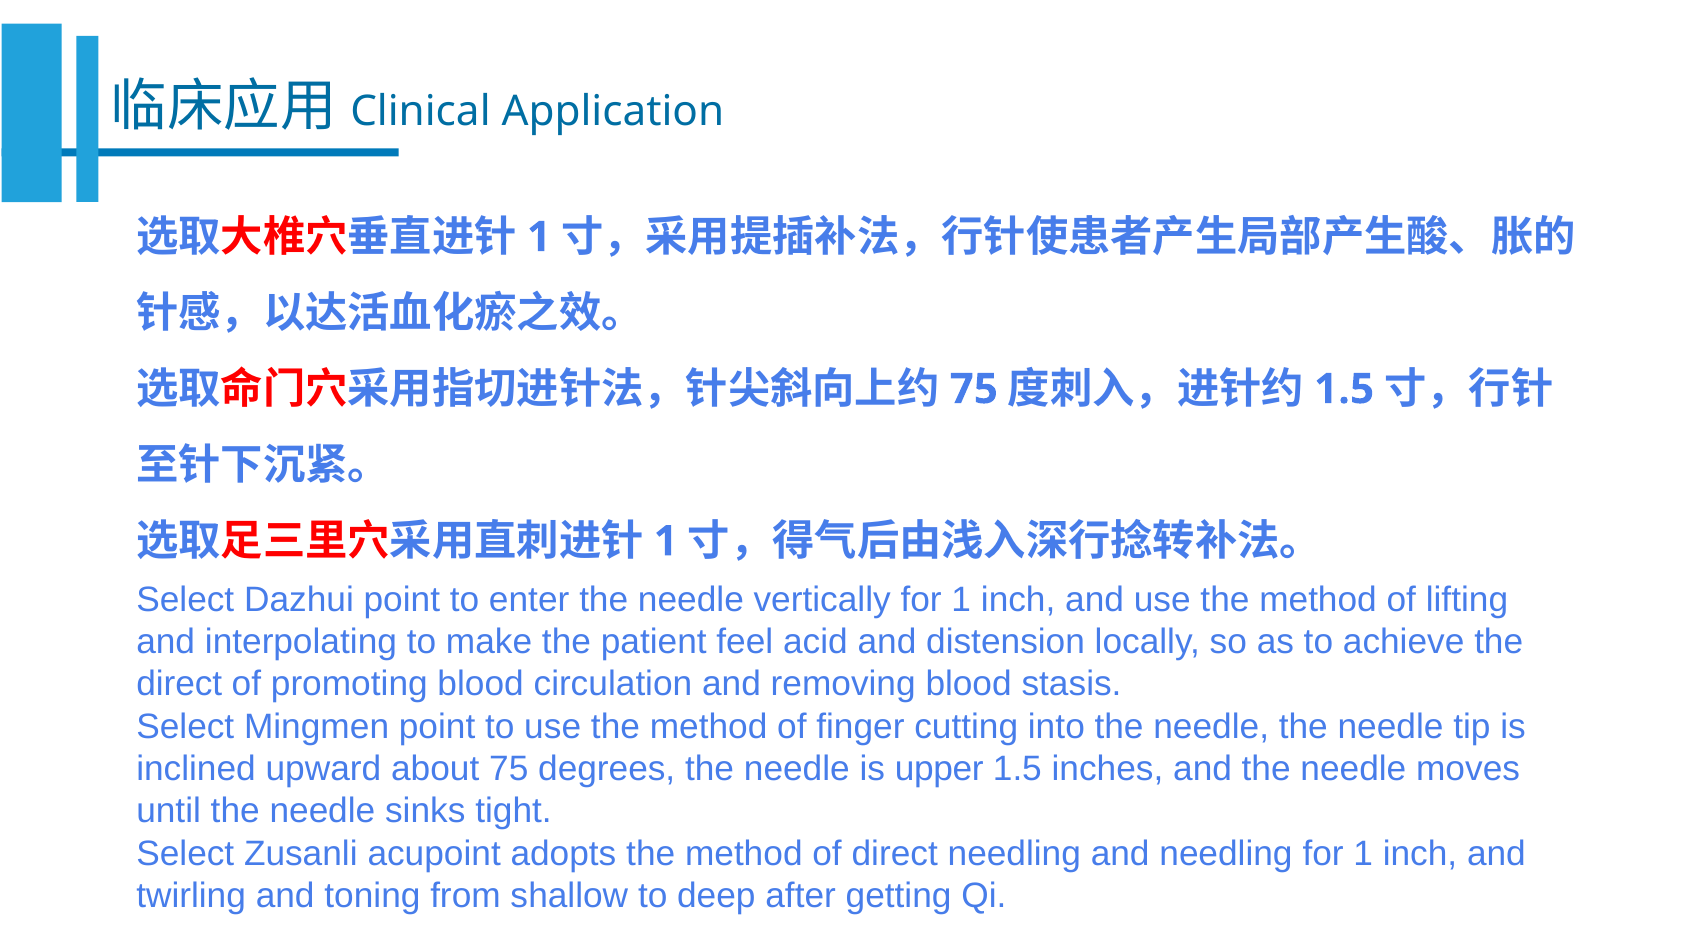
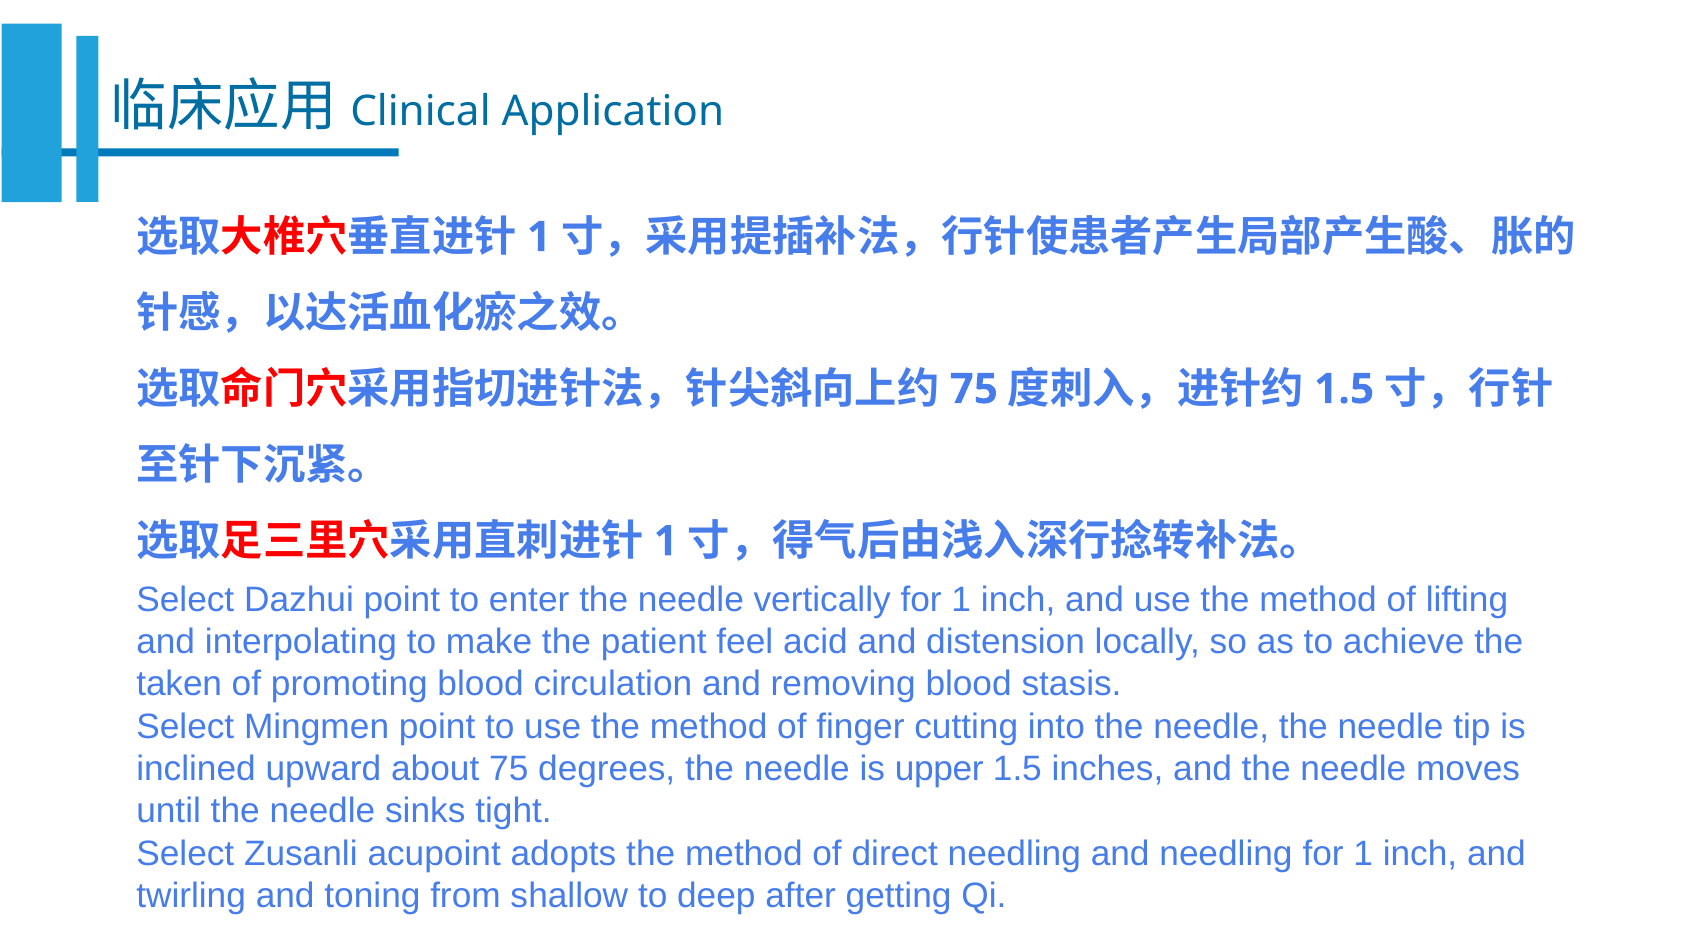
direct: direct -> taken (179, 684)
